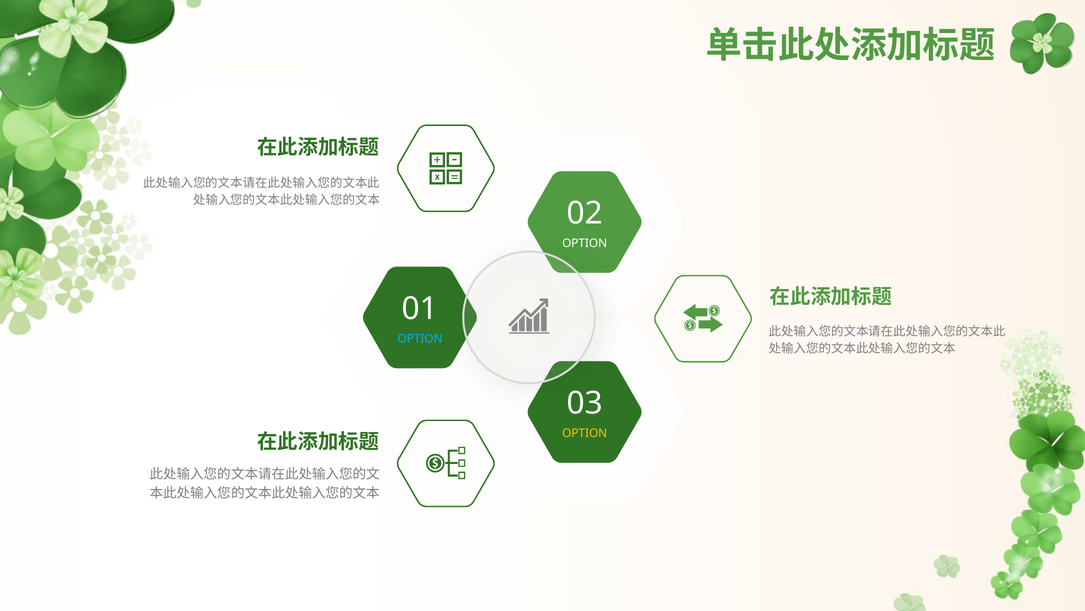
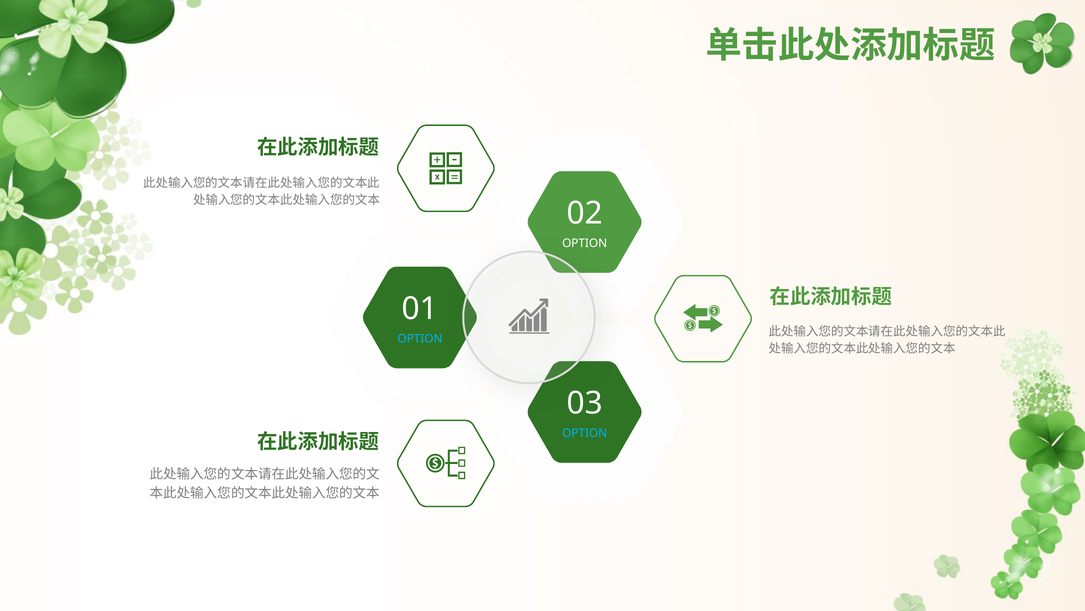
OPTION colour: yellow -> light blue (585, 433)
